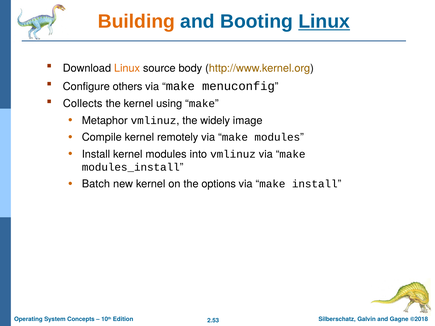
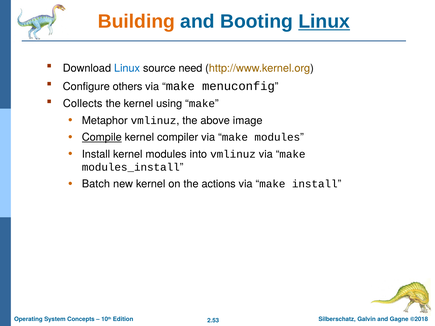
Linux colour: orange -> blue (127, 68)
body: body -> need (190, 68)
widely: widely -> above (215, 121)
Compile underline: none -> present (102, 137)
remotely: remotely -> compiler (178, 137)
options: options -> actions (219, 184)
